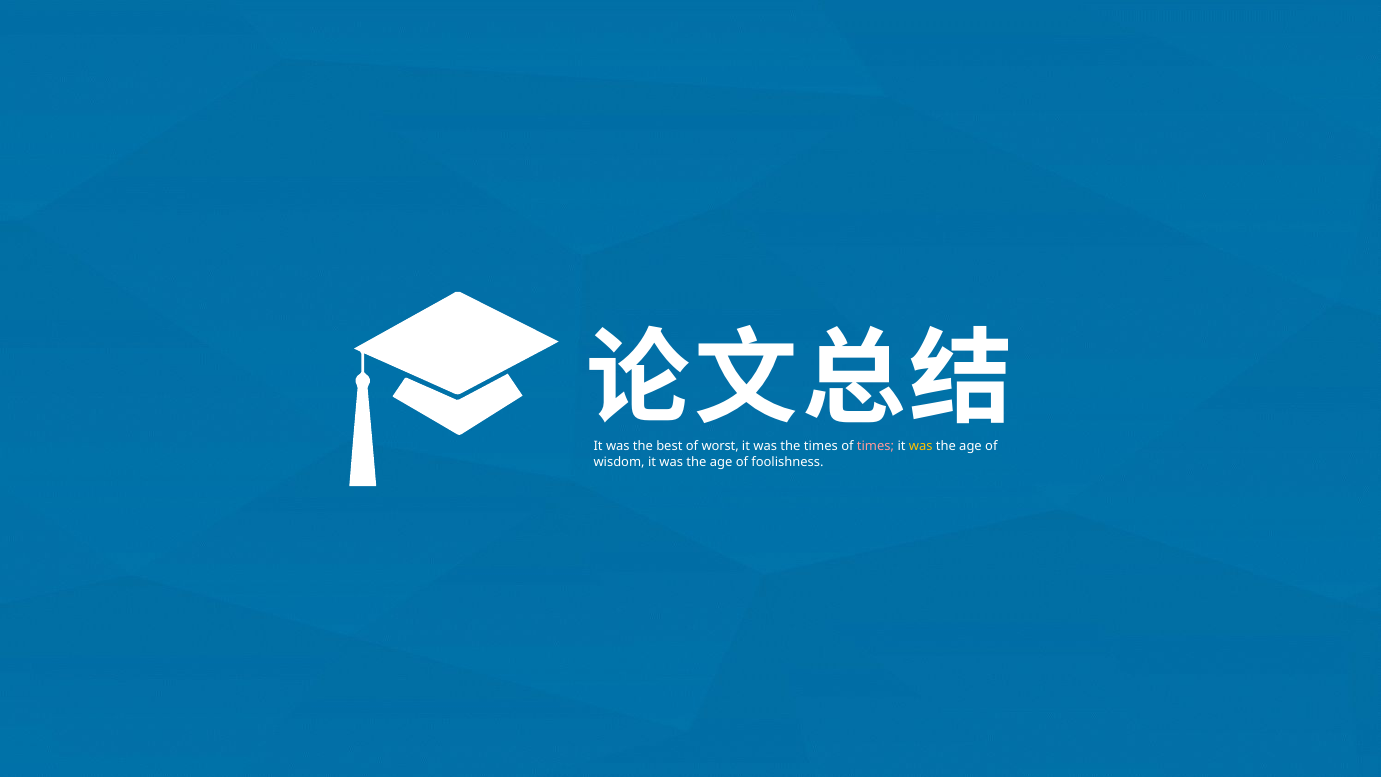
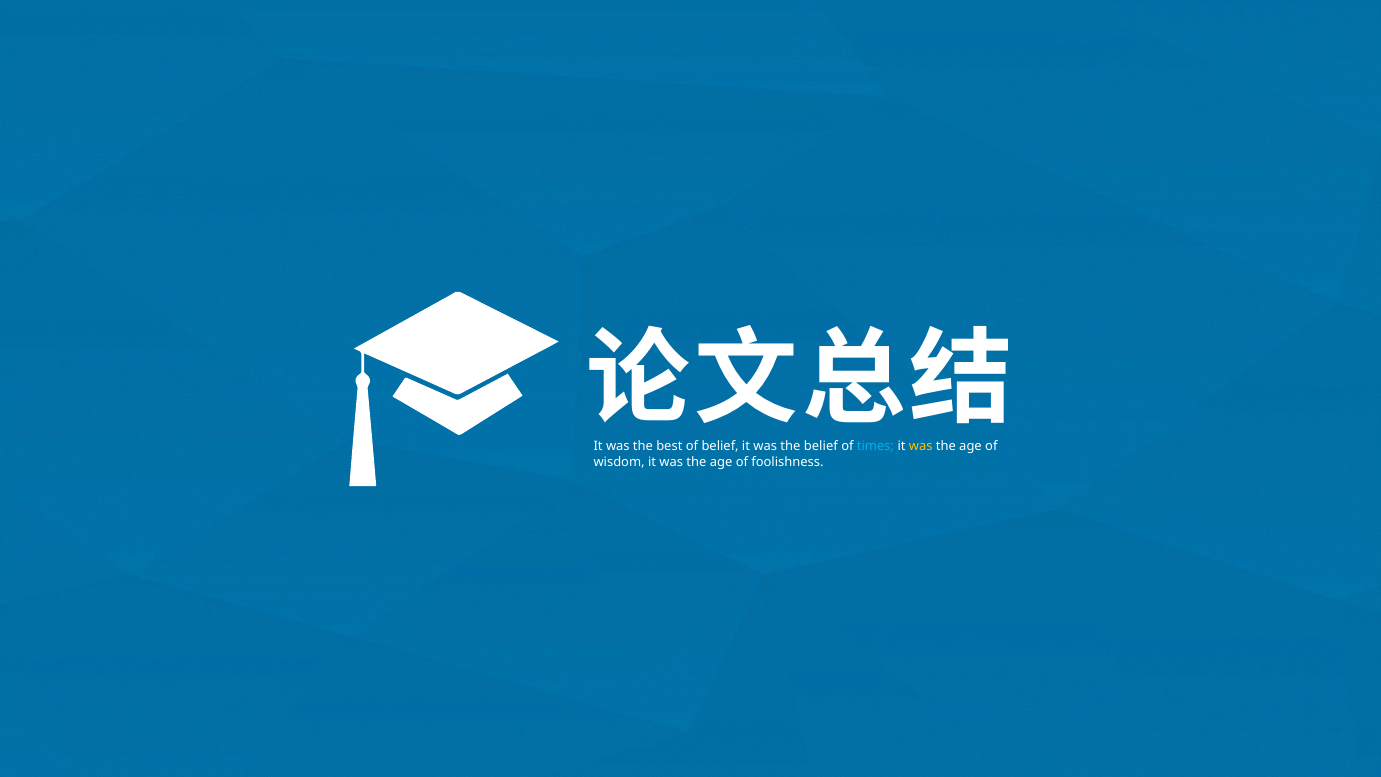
of worst: worst -> belief (720, 446)
the times: times -> belief (821, 446)
times colour: pink -> light blue (876, 446)
